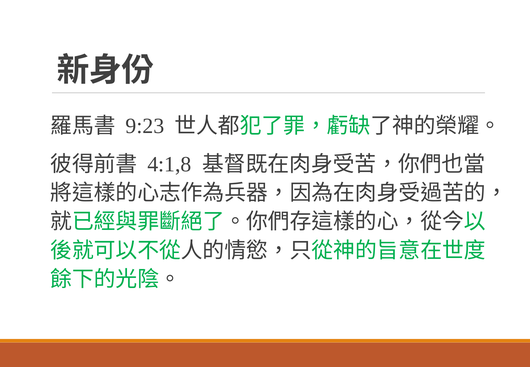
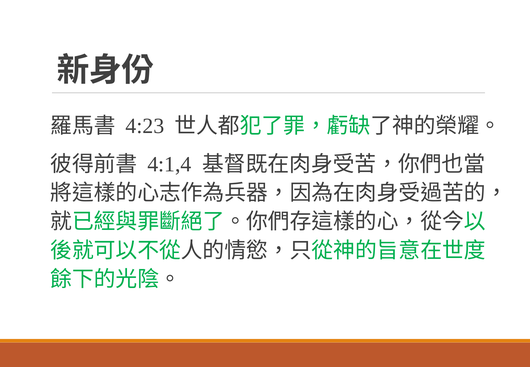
9:23: 9:23 -> 4:23 (145, 126)
4:1,8: 4:1,8 -> 4:1,4 (169, 164)
